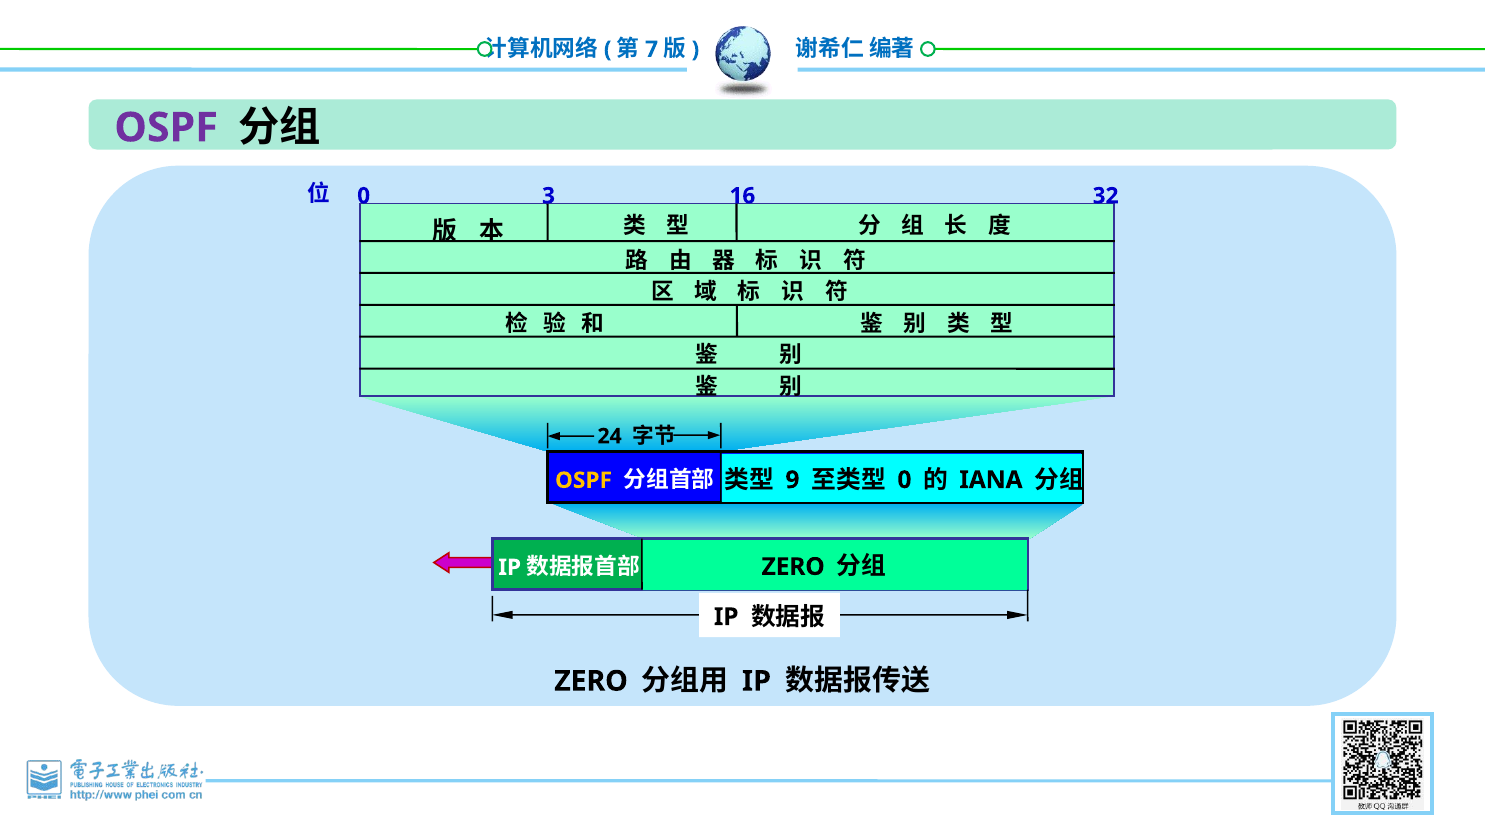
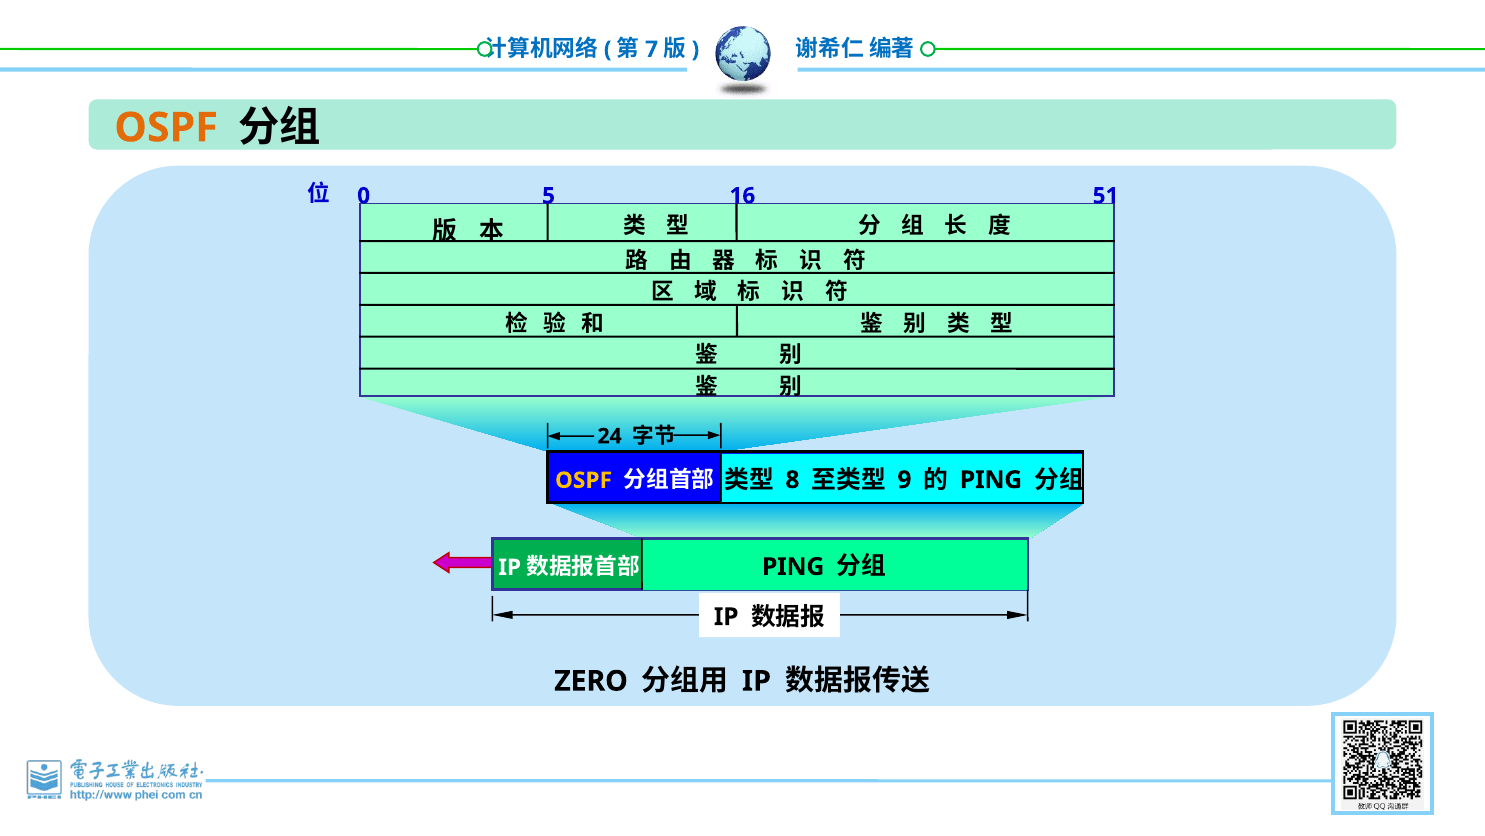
OSPF colour: purple -> orange (166, 128)
3: 3 -> 5 (549, 196)
32: 32 -> 51 (1106, 196)
9: 9 -> 8 (792, 480)
0: 0 -> 9 (904, 480)
IANA: IANA -> PING (991, 480)
ZERO: ZERO -> PING (793, 566)
